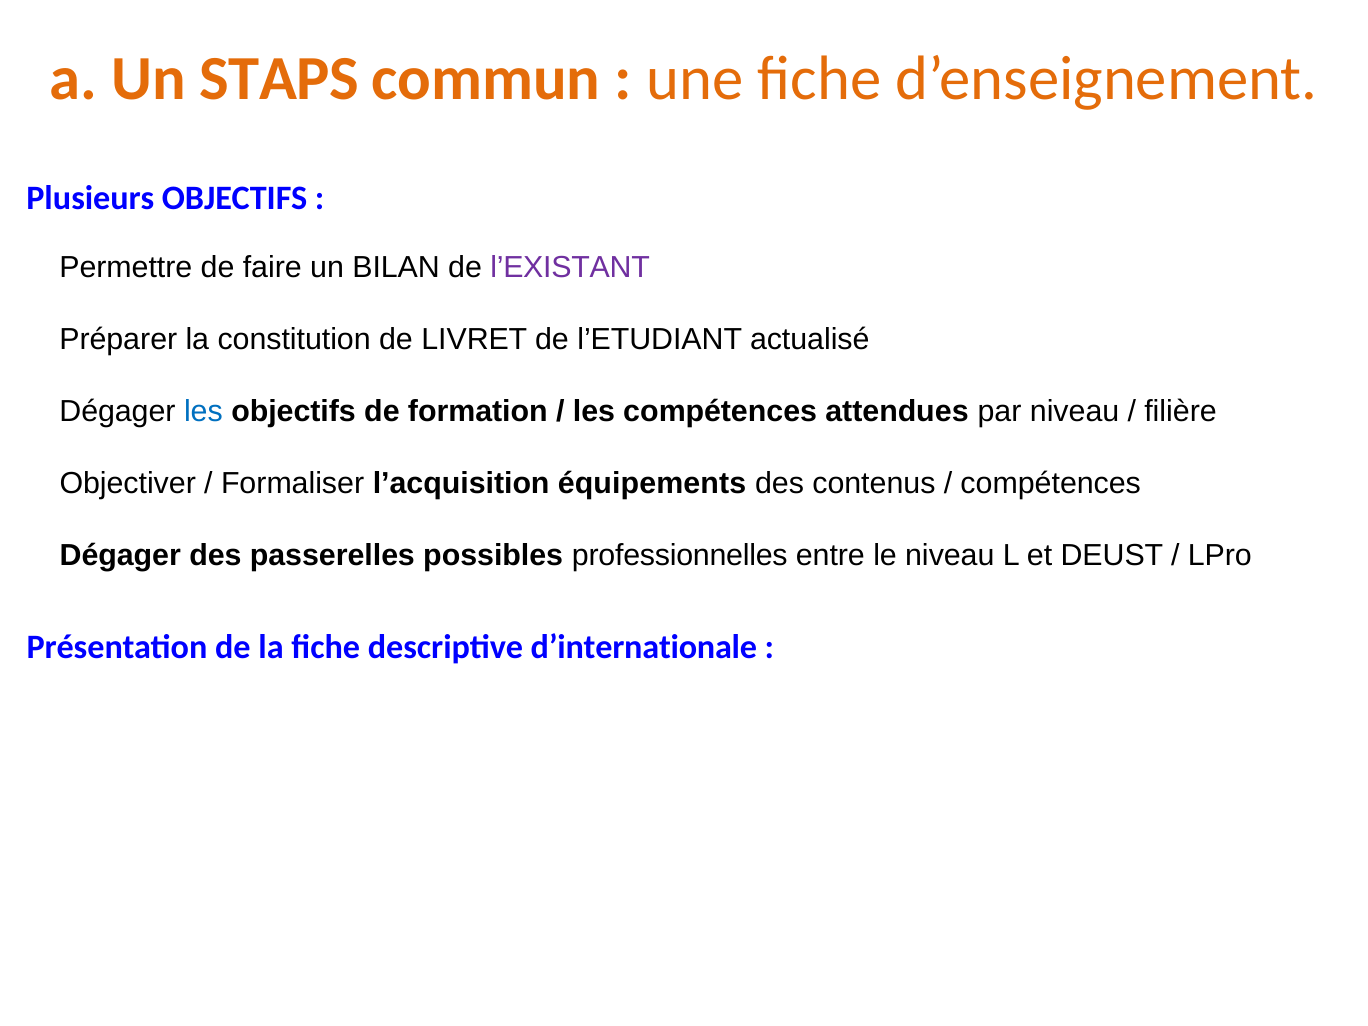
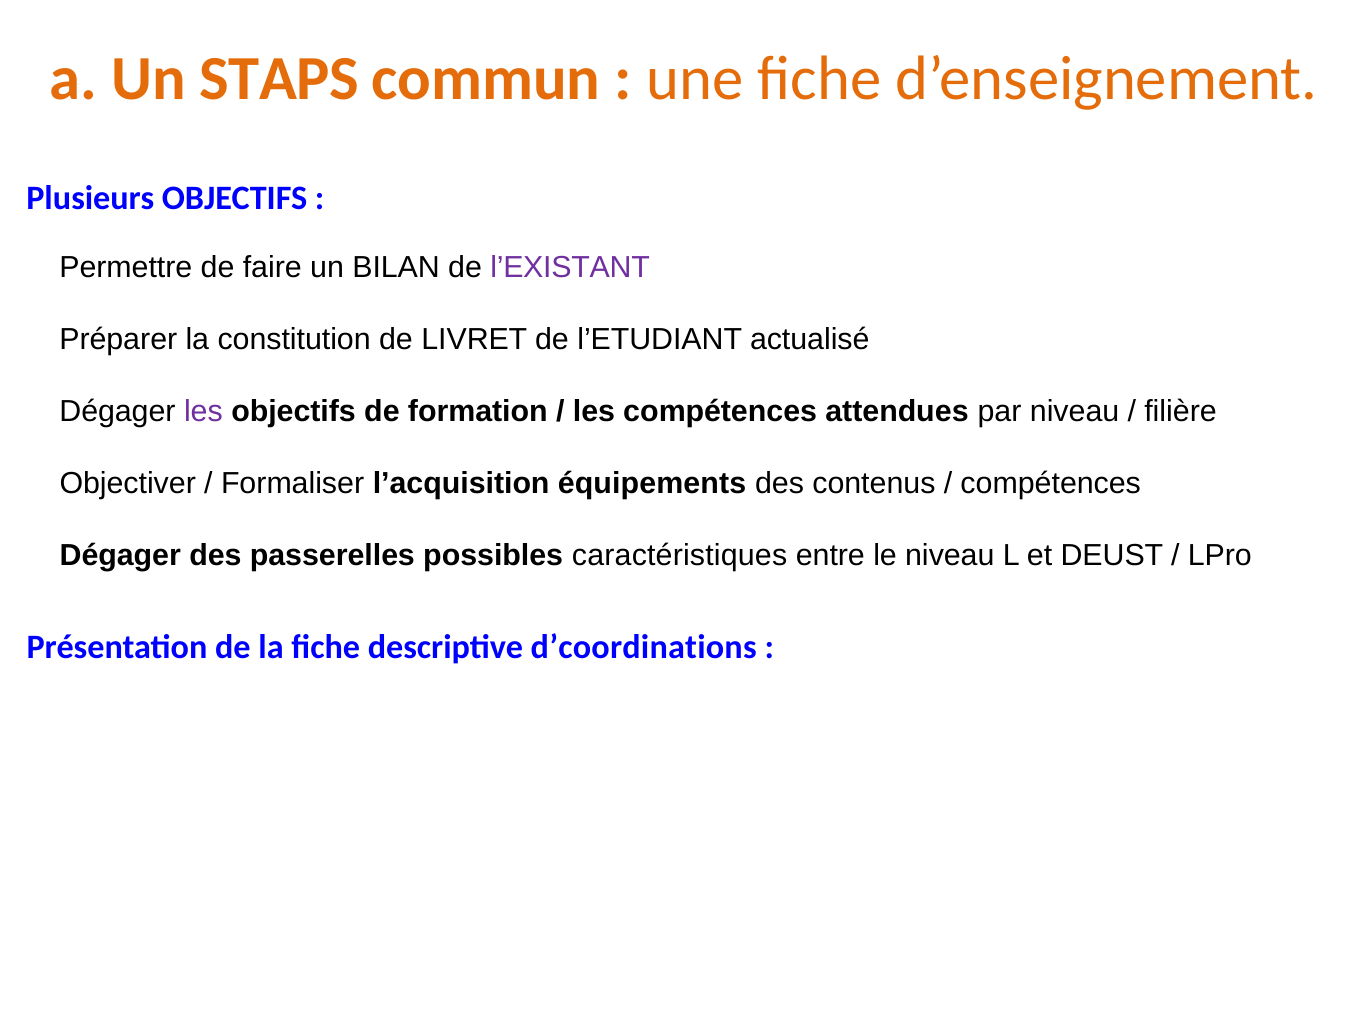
les colour: blue -> purple (203, 411)
professionnelles: professionnelles -> caractéristiques (680, 555)
d’internationale: d’internationale -> d’coordinations (644, 647)
